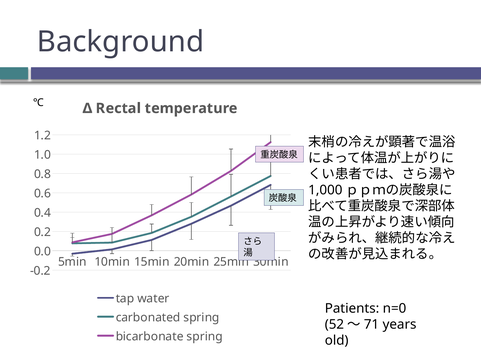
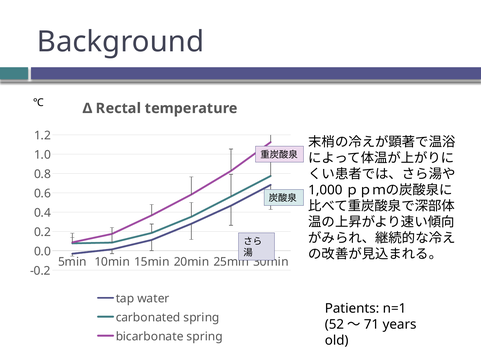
n=0: n=0 -> n=1 (395, 309)
